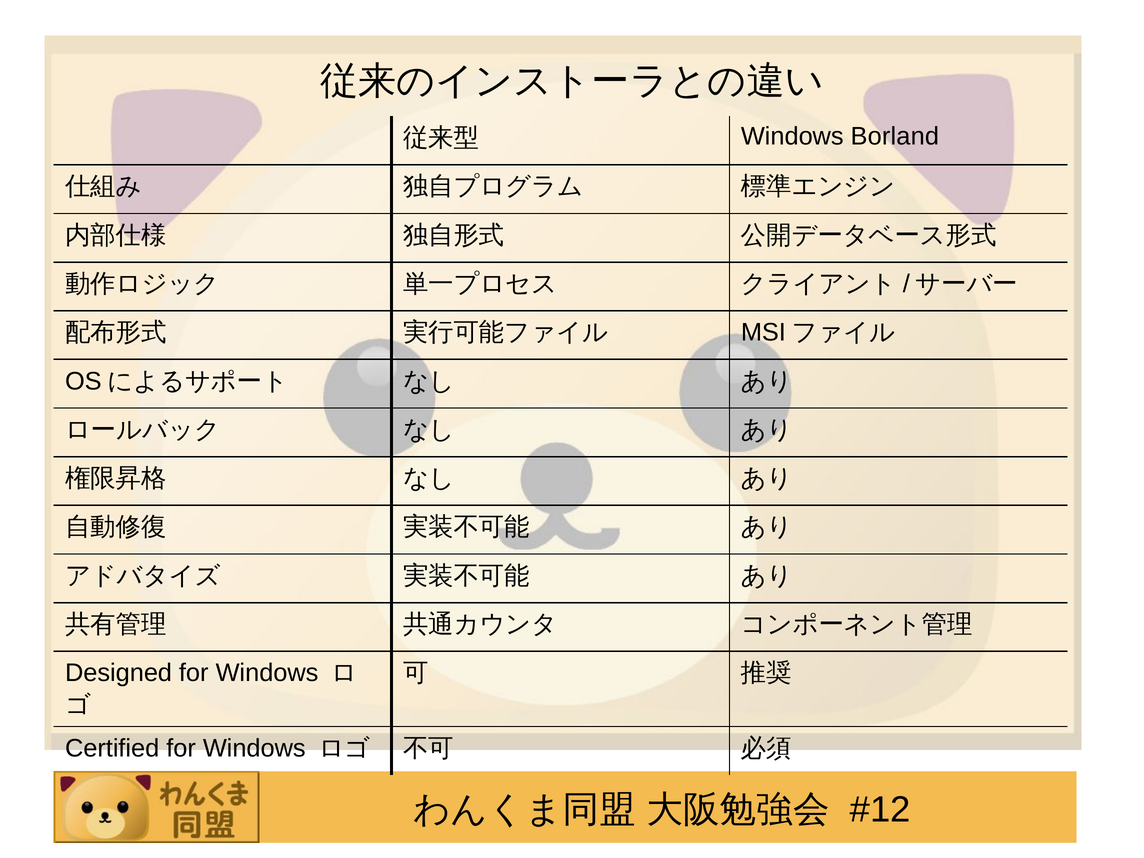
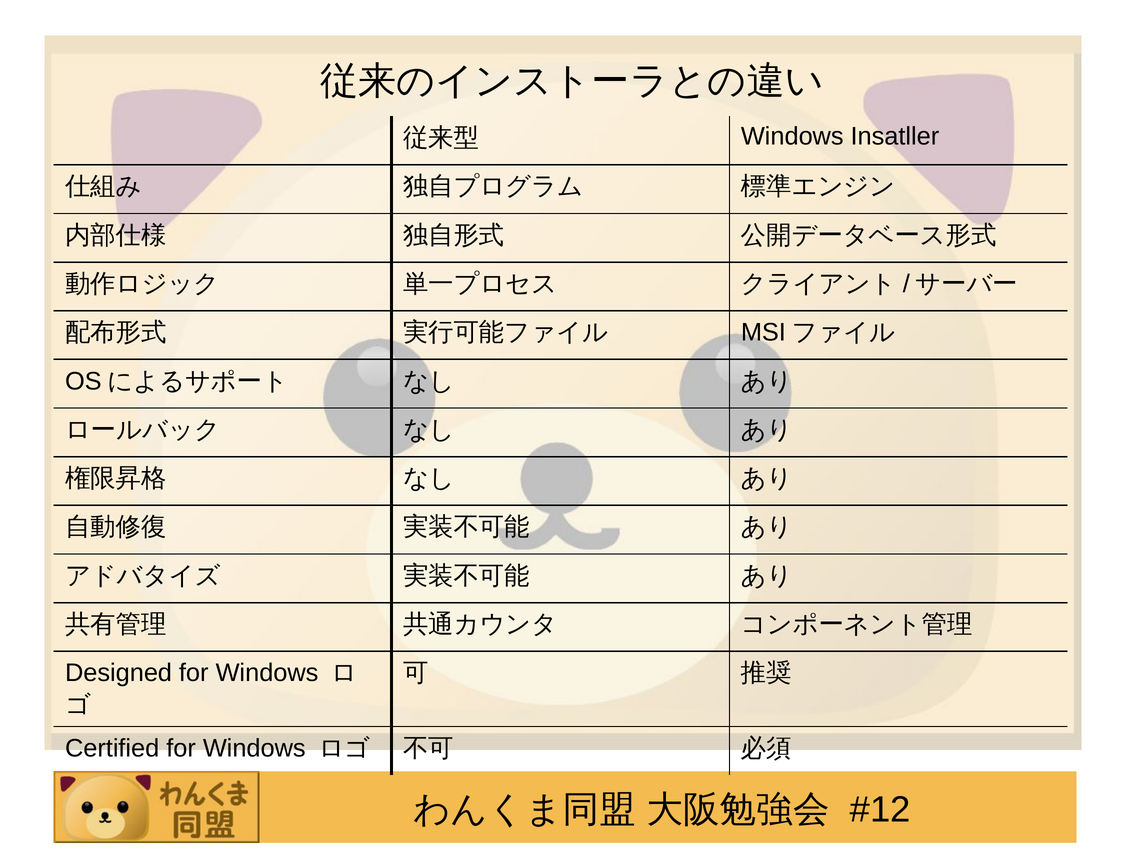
Borland: Borland -> Insatller (895, 136)
